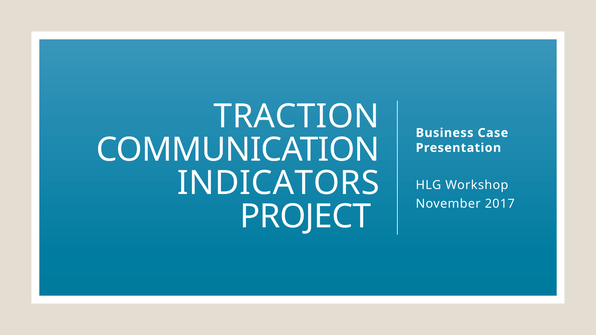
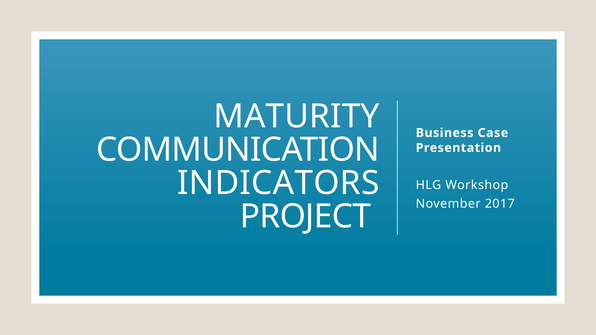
TRACTION: TRACTION -> MATURITY (296, 116)
